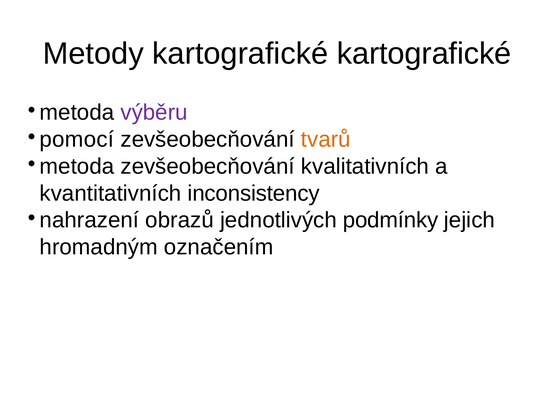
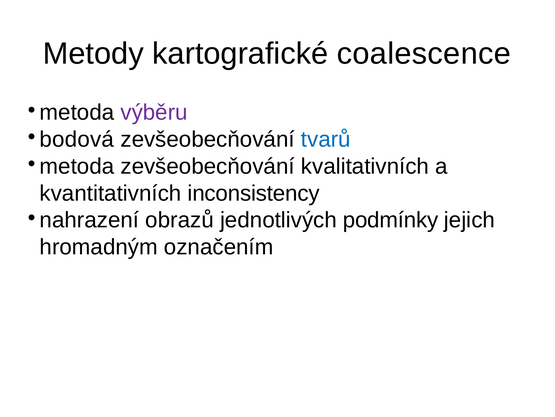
kartografické kartografické: kartografické -> coalescence (424, 53)
pomocí: pomocí -> bodová (77, 139)
tvarů colour: orange -> blue (326, 139)
